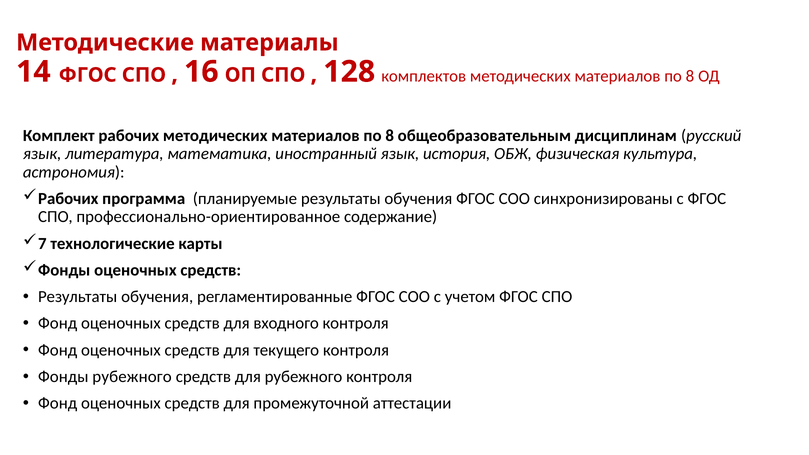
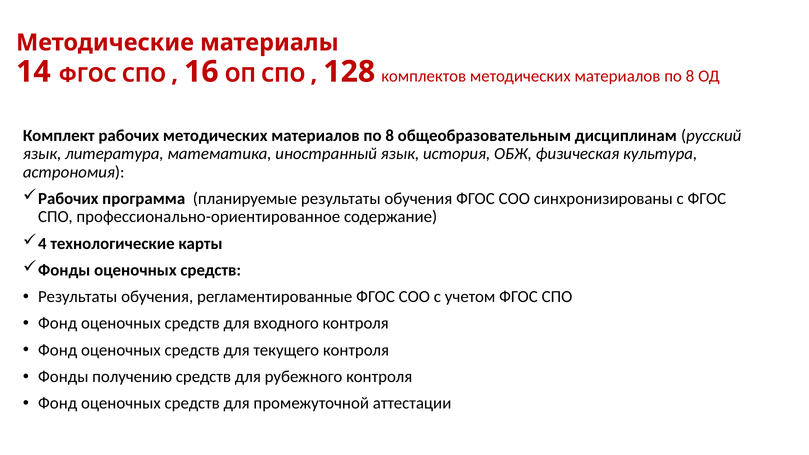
7: 7 -> 4 (42, 244)
Фонды рубежного: рубежного -> получению (132, 377)
